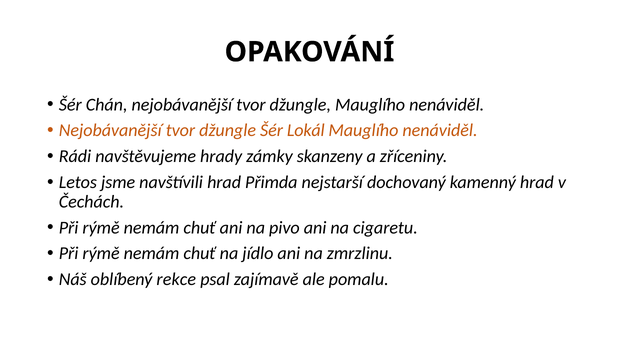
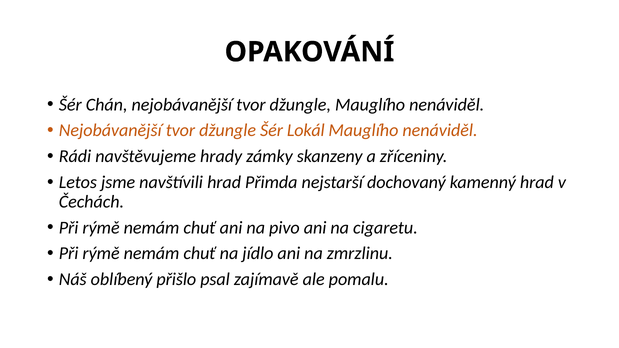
rekce: rekce -> přišlo (176, 280)
